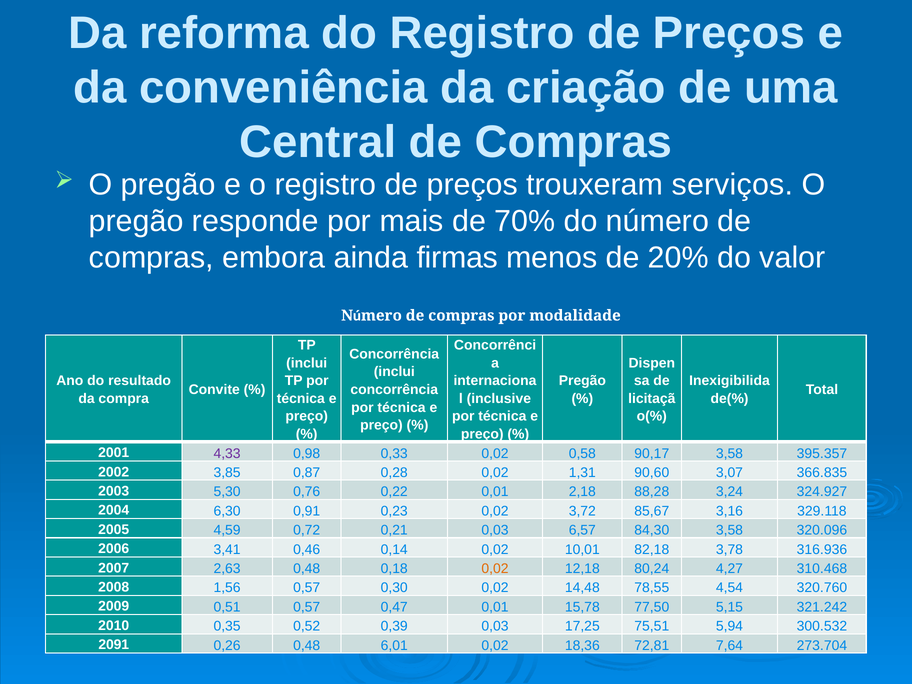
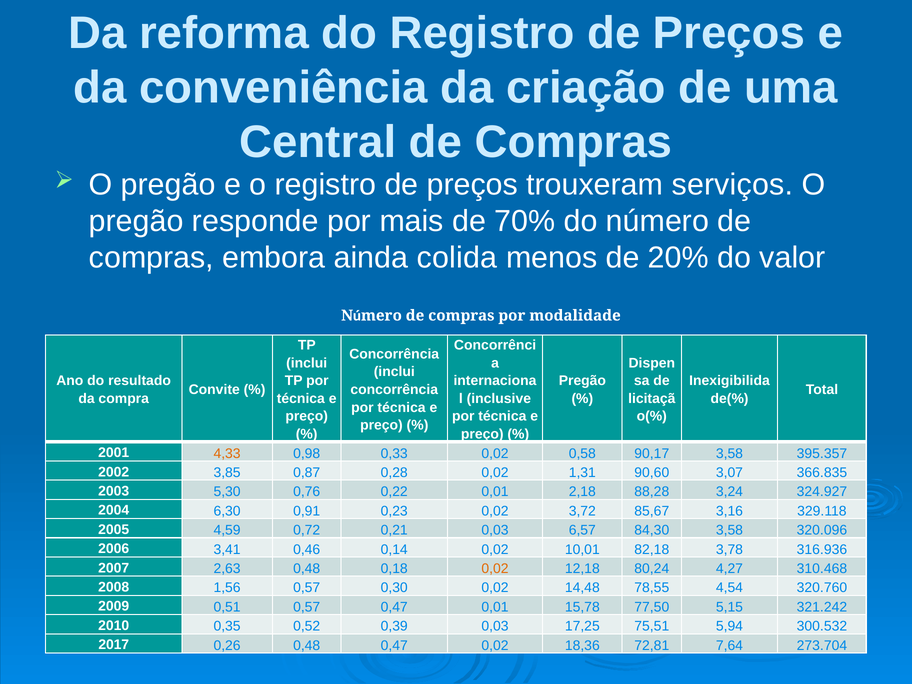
firmas: firmas -> colida (457, 257)
4,33 colour: purple -> orange (227, 453)
2091: 2091 -> 2017 (114, 645)
0,48 6,01: 6,01 -> 0,47 (394, 646)
